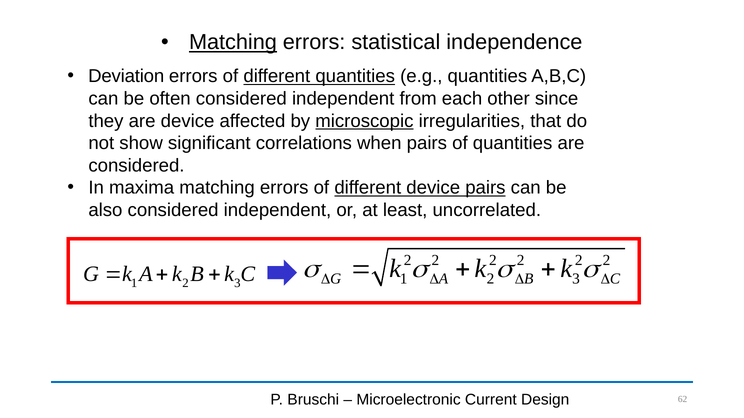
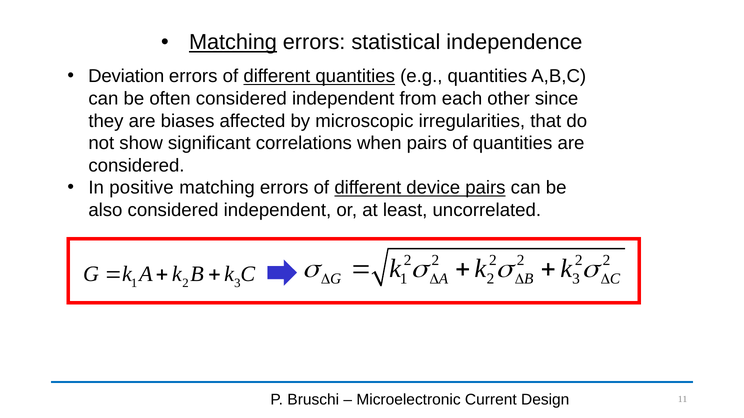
are device: device -> biases (188, 121)
microscopic underline: present -> none (364, 121)
maxima: maxima -> positive (141, 188)
62: 62 -> 11 (683, 400)
